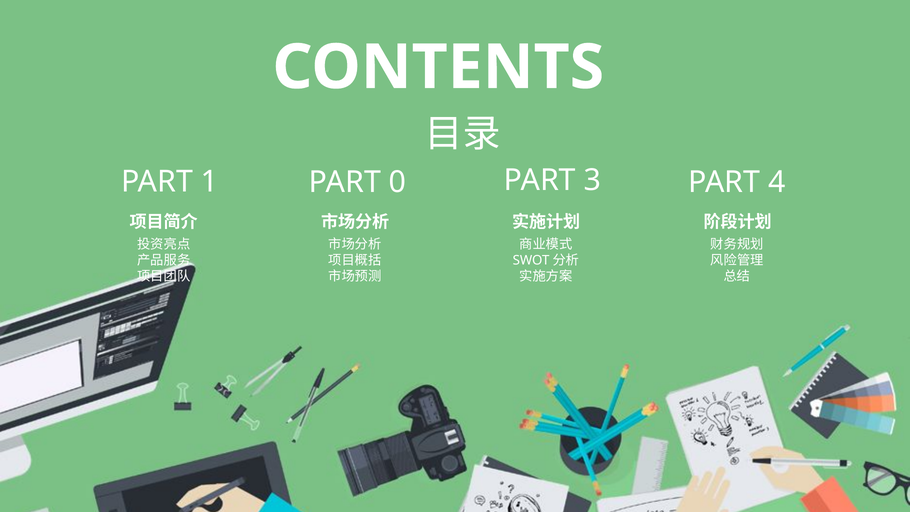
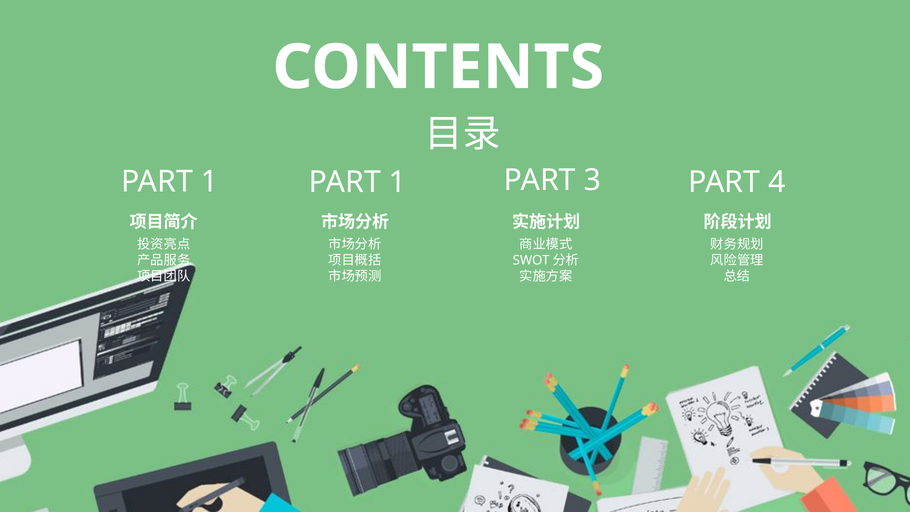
0: 0 -> 1 (398, 182)
